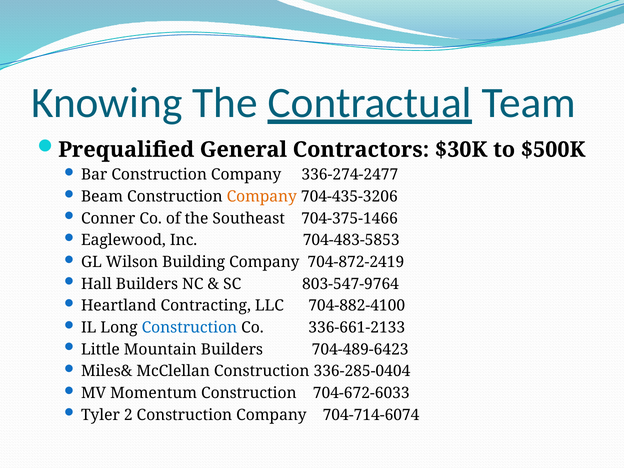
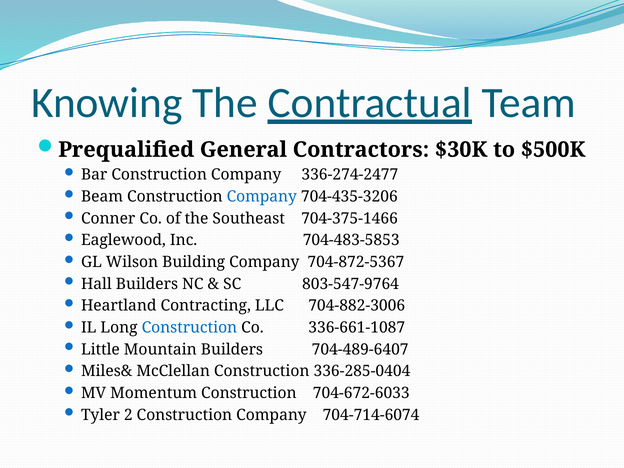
Company colour: orange -> blue (262, 197)
704-872-2419: 704-872-2419 -> 704-872-5367 (356, 262)
704-882-4100: 704-882-4100 -> 704-882-3006 (357, 306)
336-661-2133: 336-661-2133 -> 336-661-1087 (357, 328)
704-489-6423: 704-489-6423 -> 704-489-6407 (360, 349)
